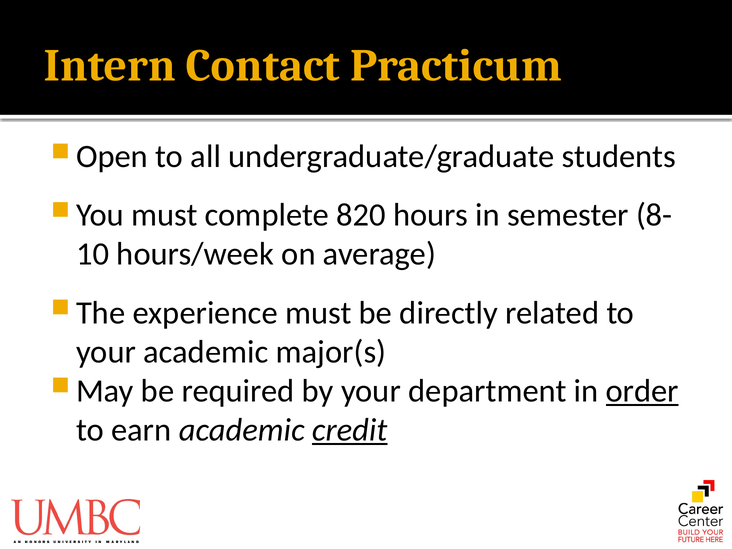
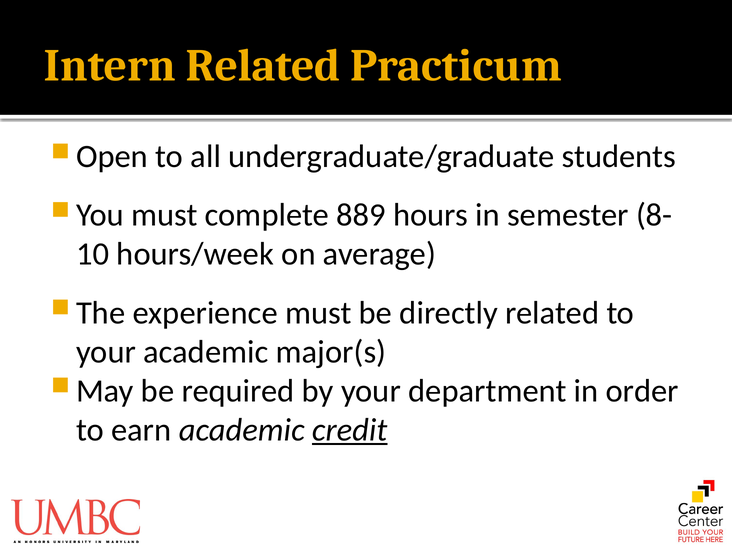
Intern Contact: Contact -> Related (263, 66)
820: 820 -> 889 (361, 215)
order underline: present -> none (642, 391)
